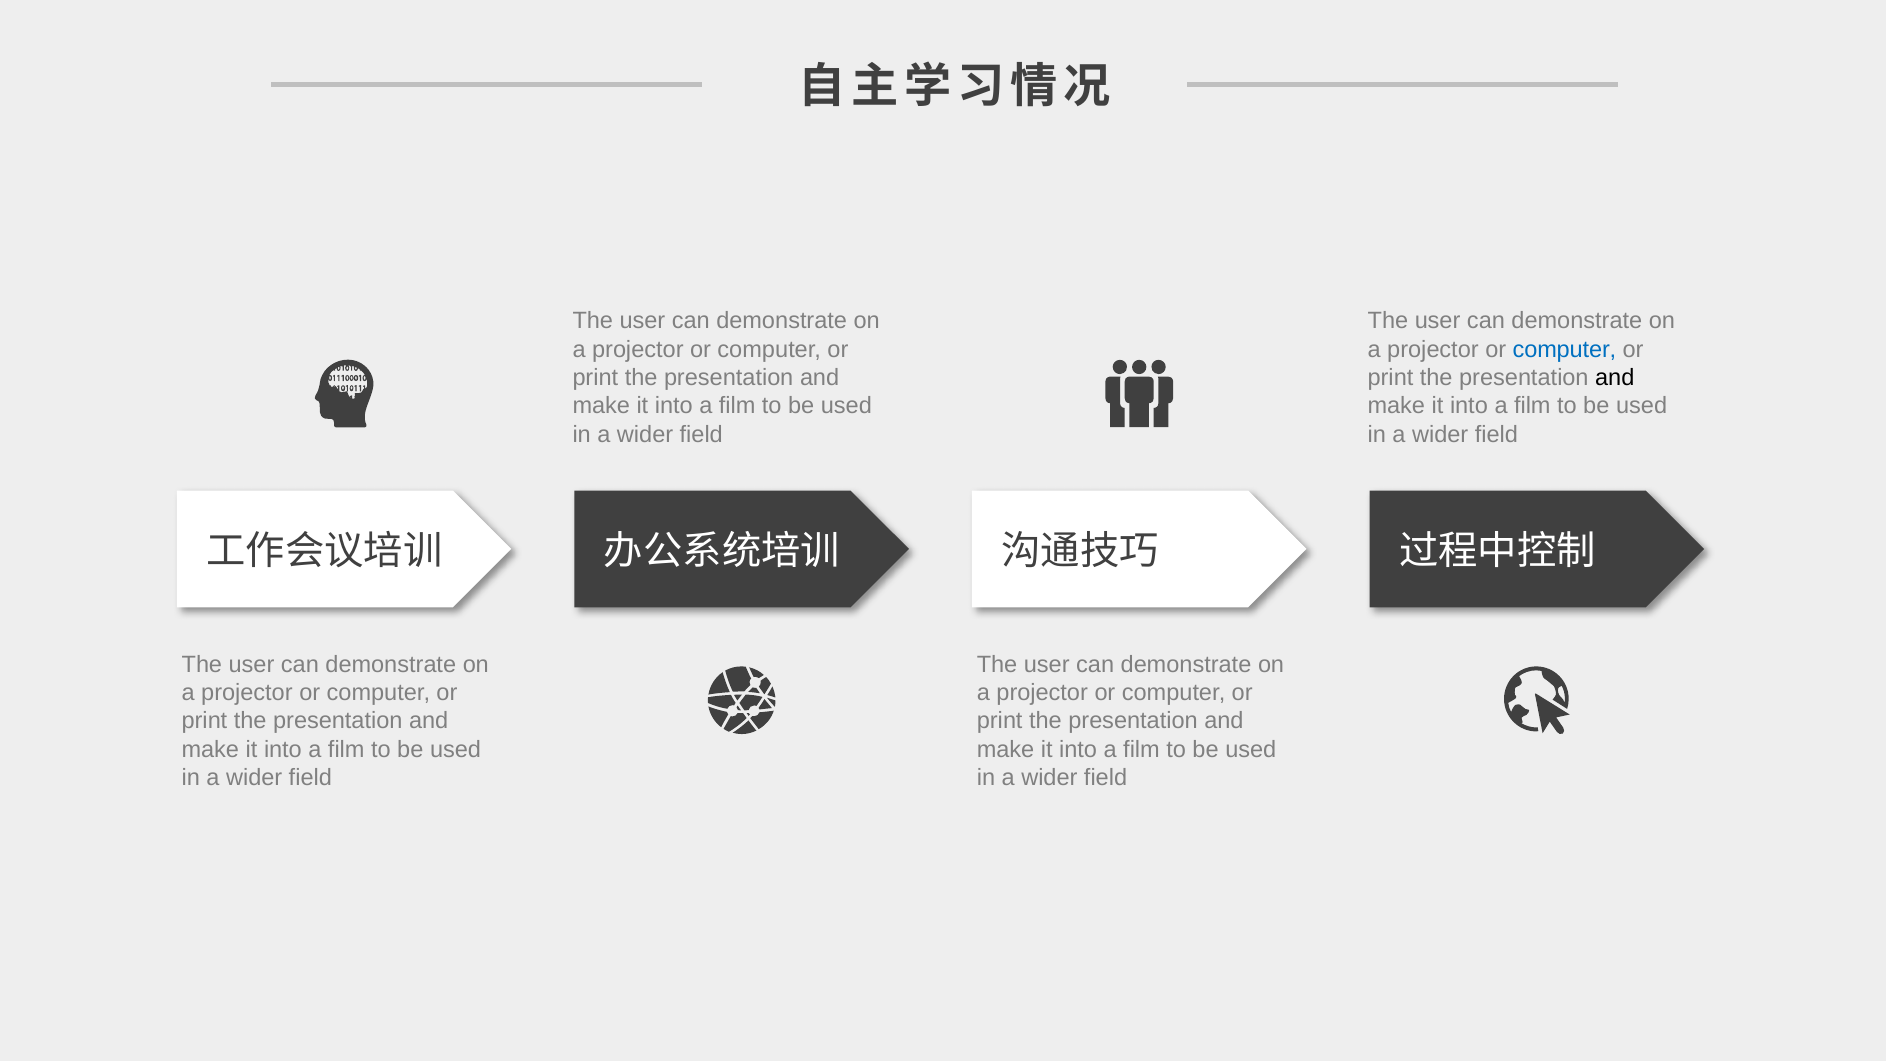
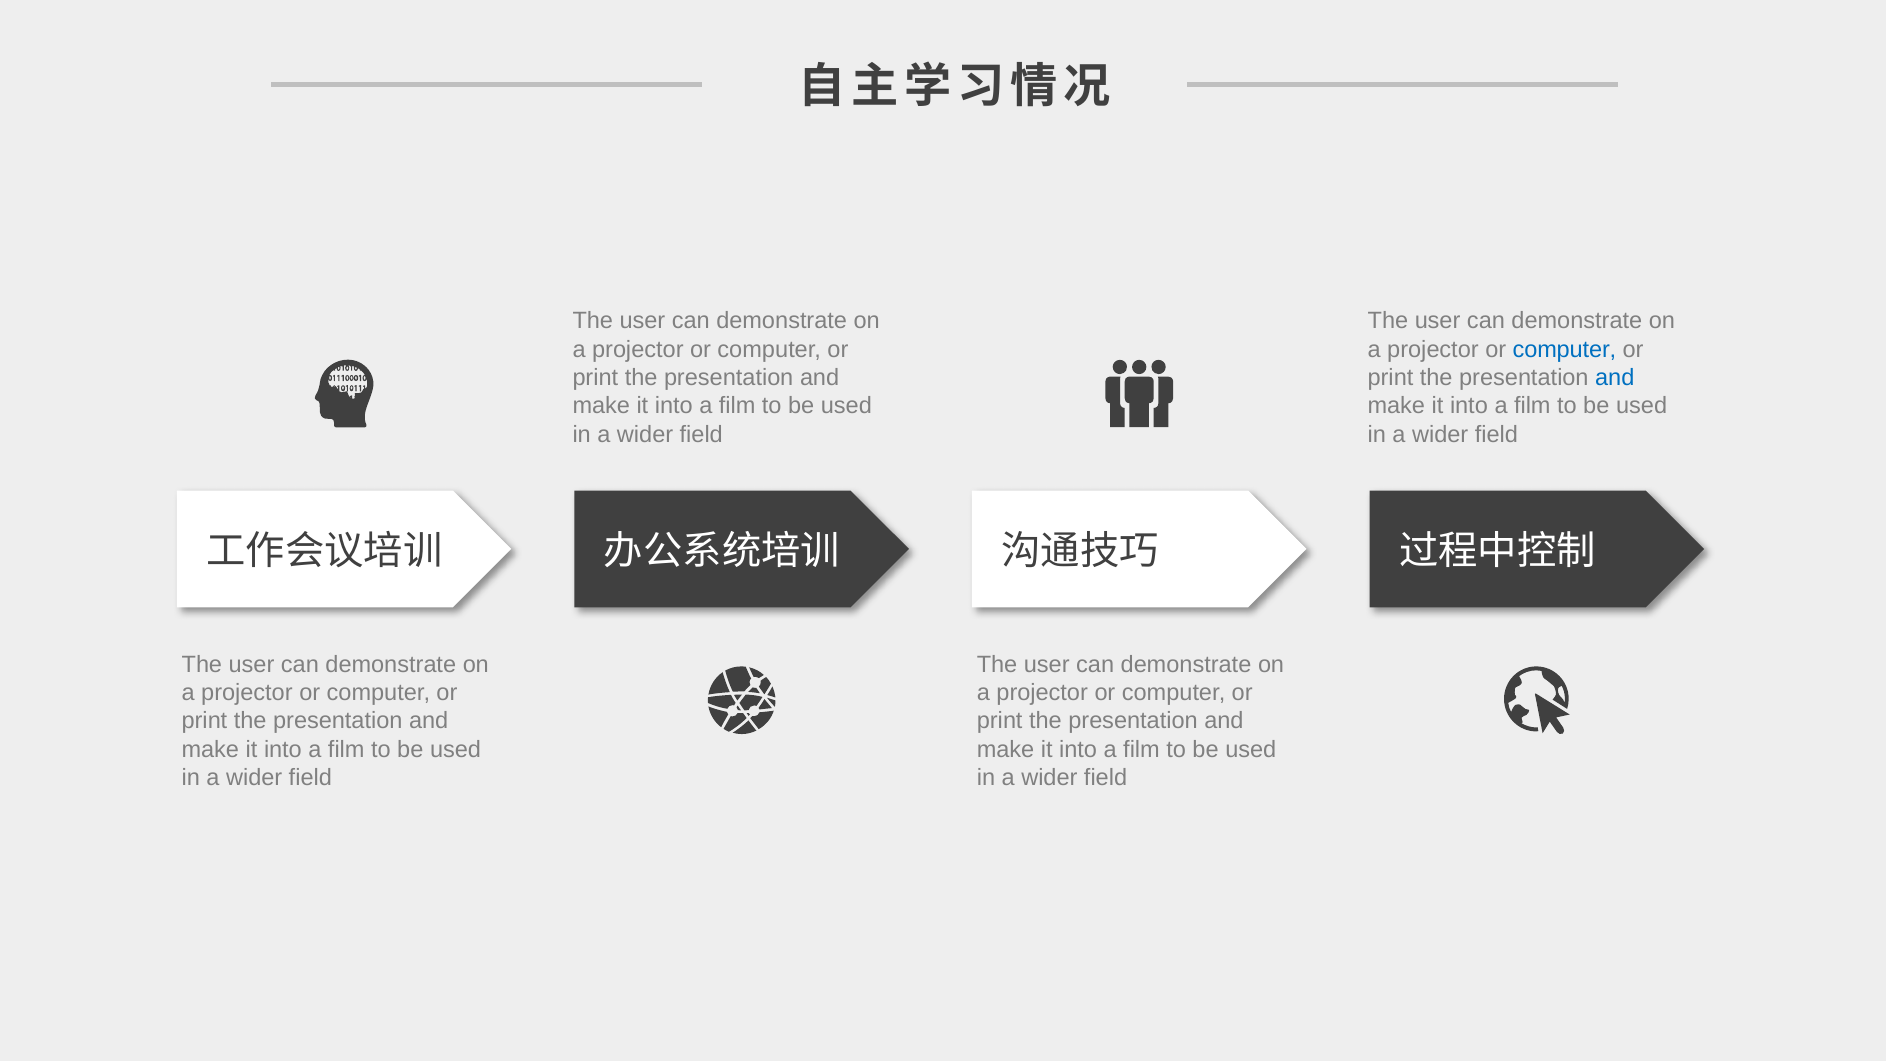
and colour: black -> blue (1615, 378)
